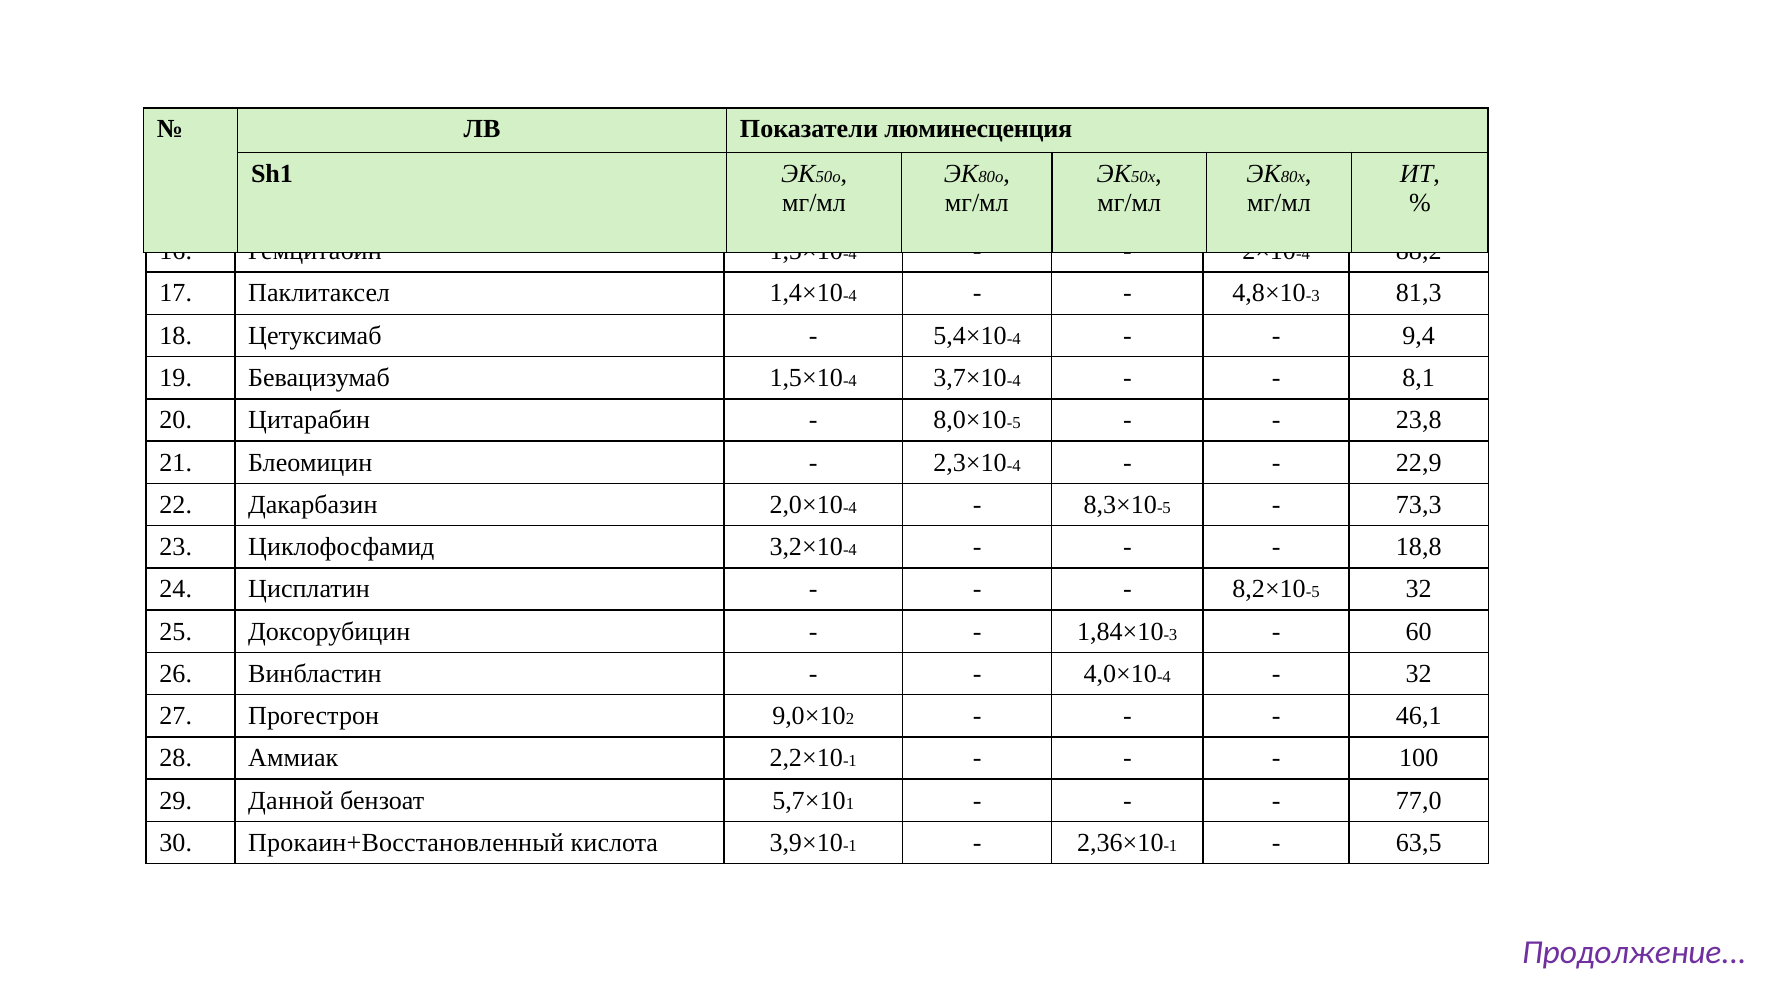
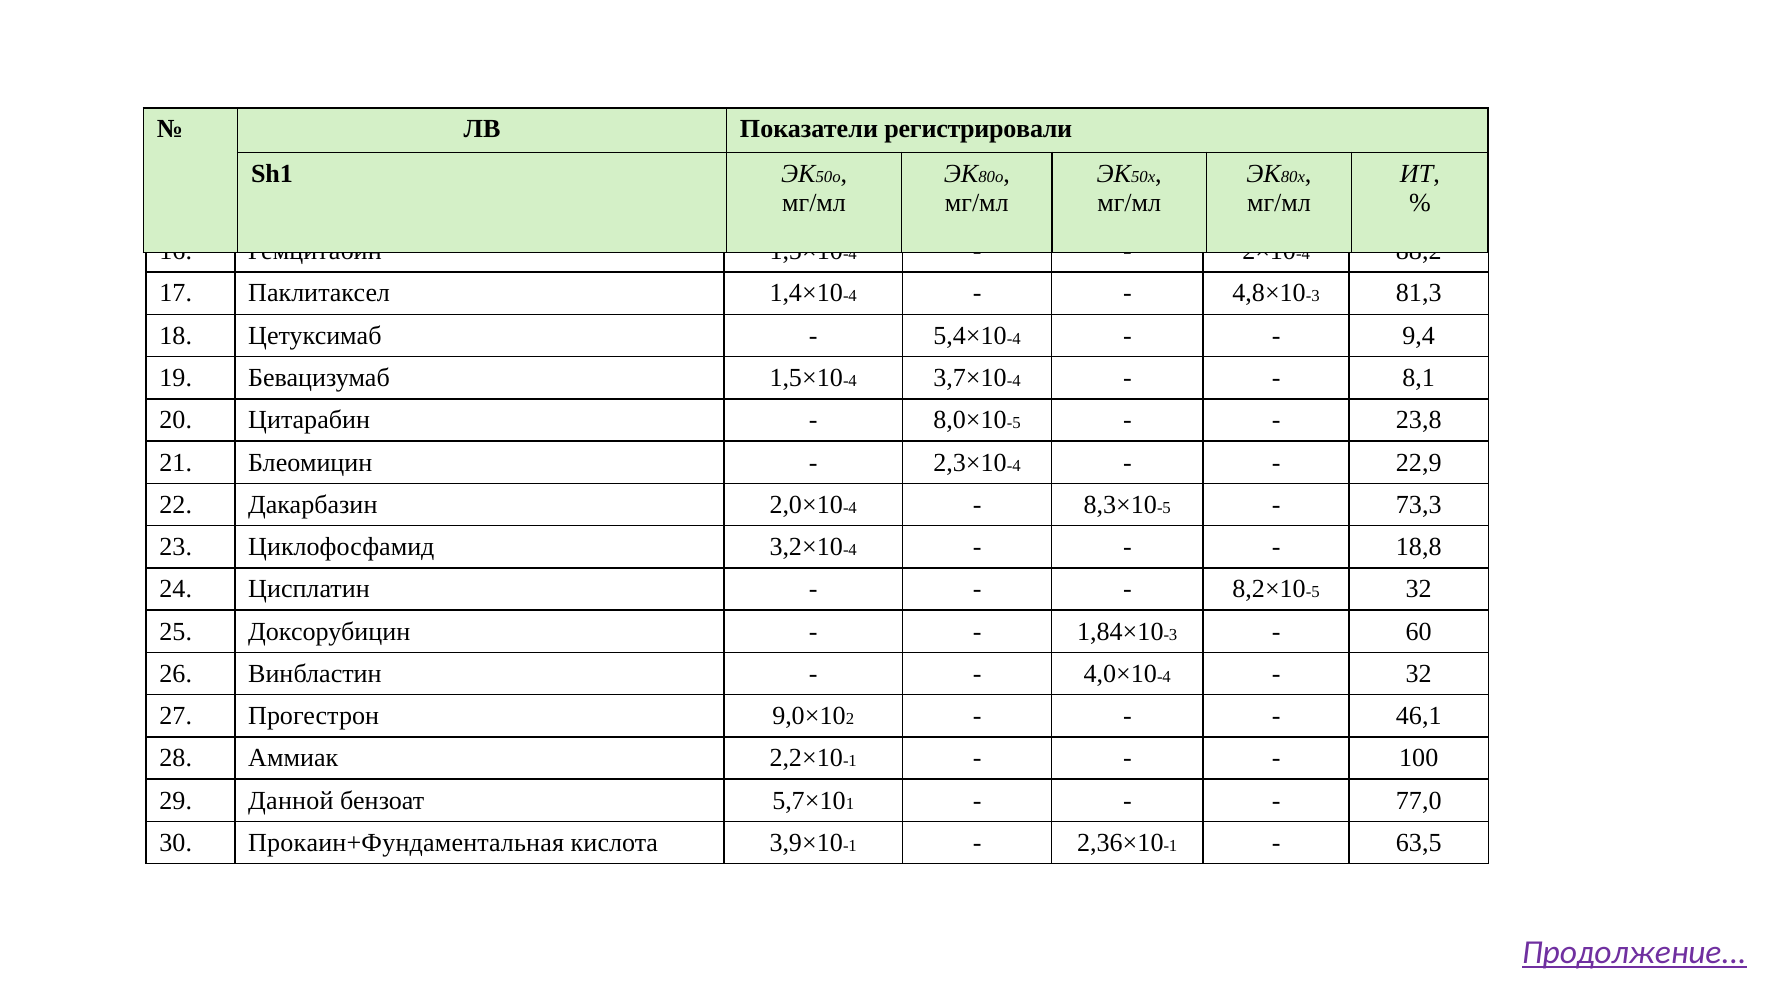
люминесценция: люминесценция -> регистрировали (978, 129)
Прокаин+Восстановленный: Прокаин+Восстановленный -> Прокаин+Фундаментальная (406, 843)
Продолжение underline: none -> present (1634, 953)
